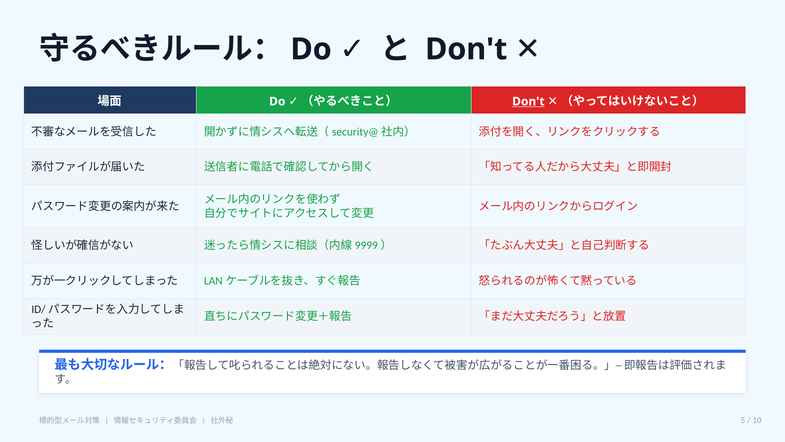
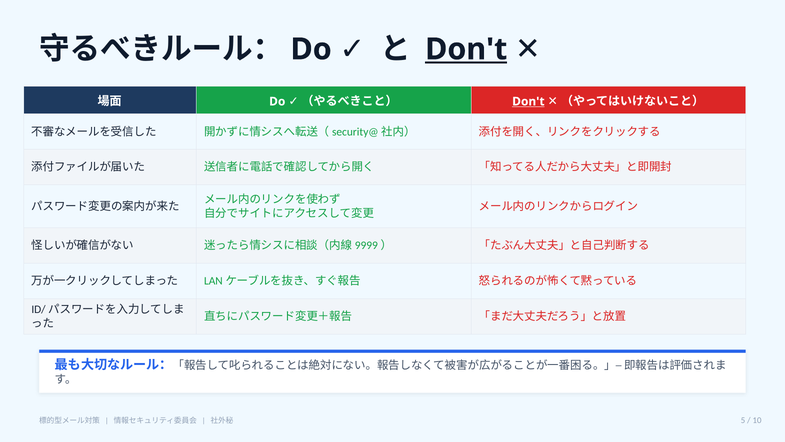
Don't underline: none -> present (466, 49)
